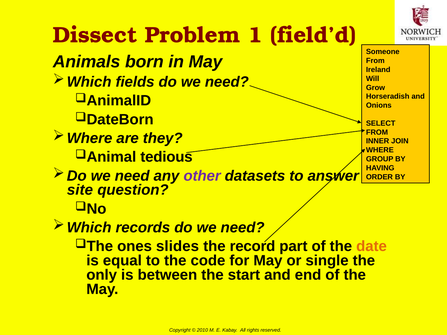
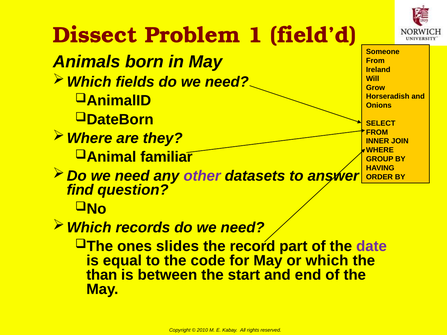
tedious: tedious -> familiar (166, 157)
site: site -> find (80, 190)
date colour: orange -> purple (372, 247)
single: single -> which (327, 261)
only: only -> than (102, 275)
